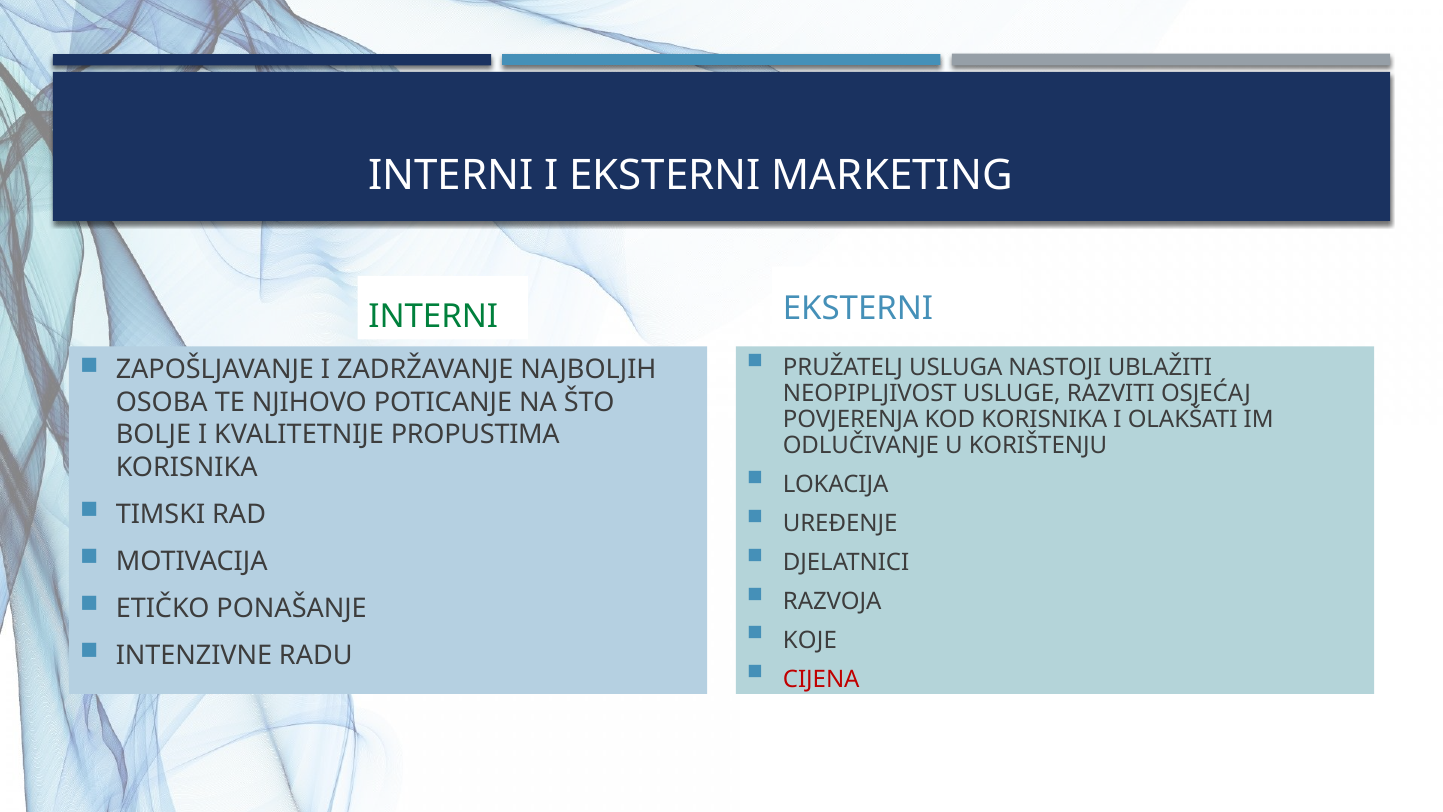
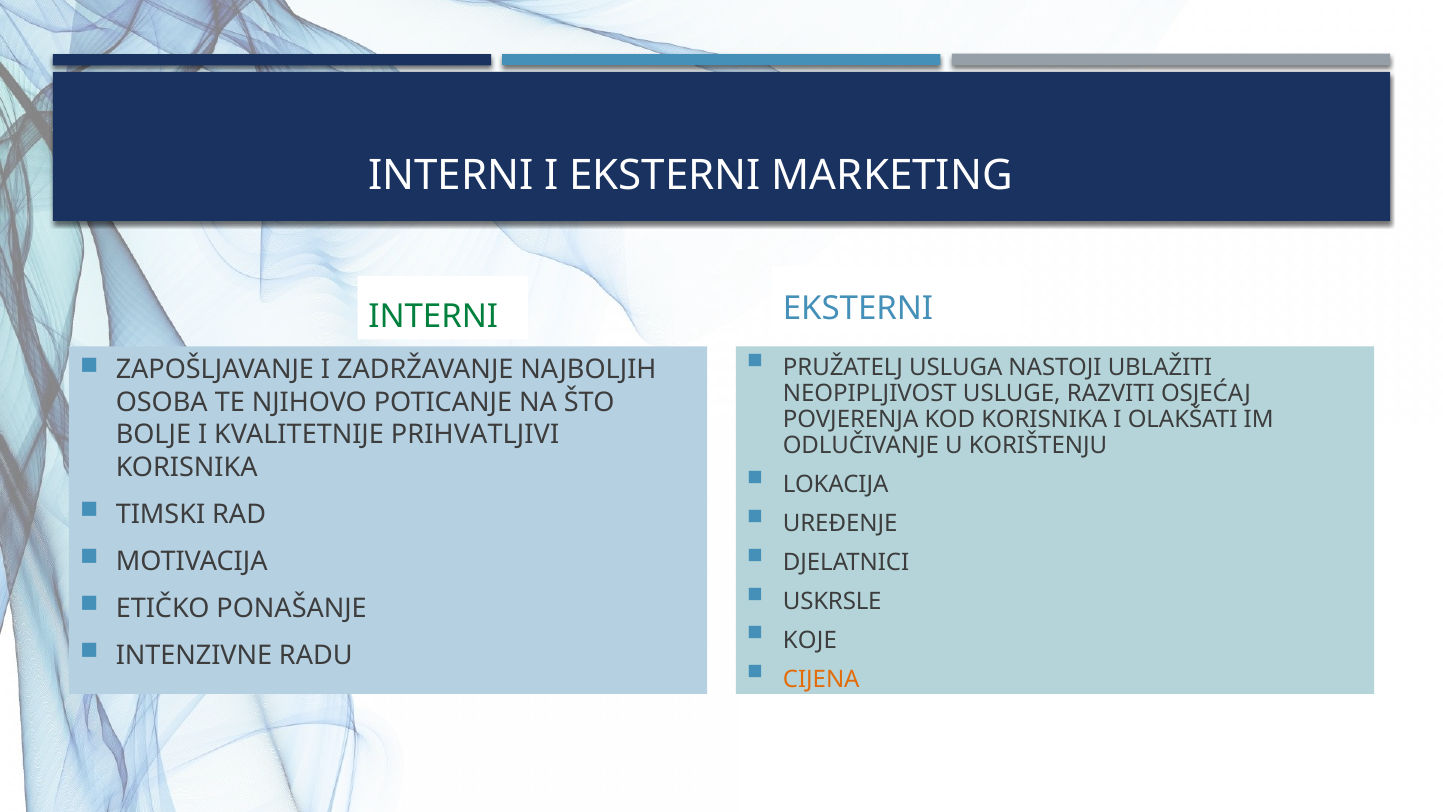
PROPUSTIMA: PROPUSTIMA -> PRIHVATLJIVI (475, 435)
RAZVOJA: RAZVOJA -> USKRSLE (832, 601)
CIJENA colour: red -> orange (821, 679)
